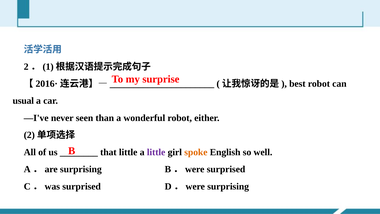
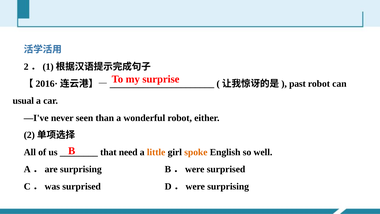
best: best -> past (297, 84)
that little: little -> need (128, 152)
little colour: purple -> orange (156, 152)
